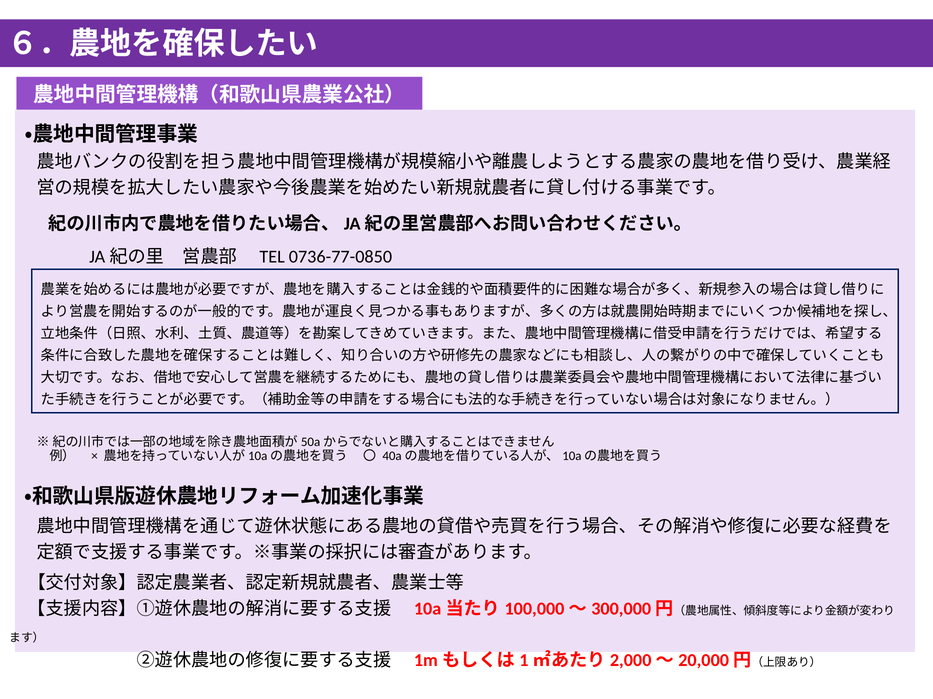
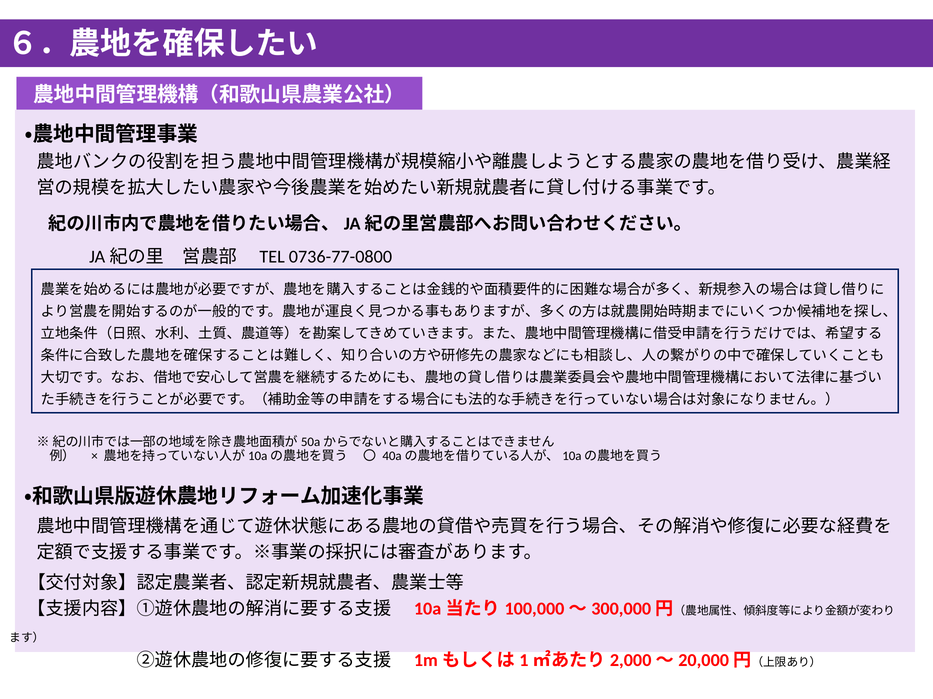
0736-77-0850: 0736-77-0850 -> 0736-77-0800 (340, 257)
